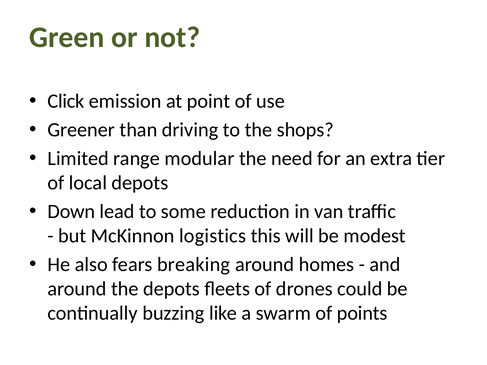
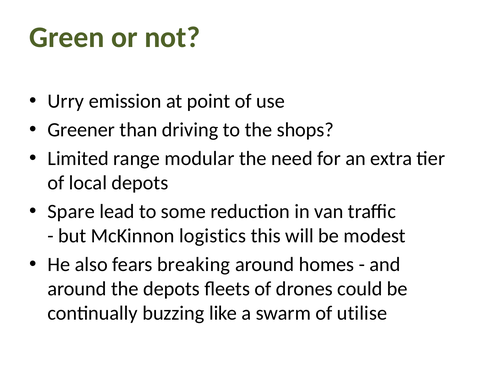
Click: Click -> Urry (66, 101)
Down: Down -> Spare (71, 212)
points: points -> utilise (362, 313)
